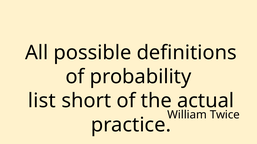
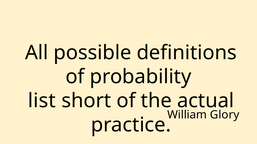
Twice: Twice -> Glory (225, 115)
